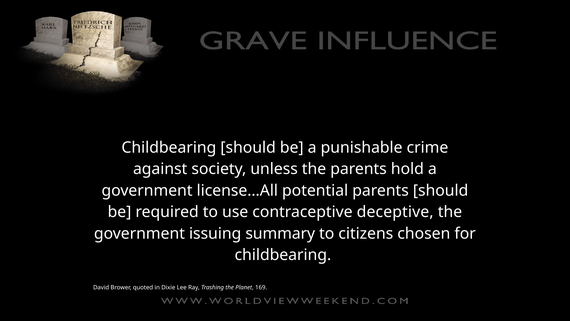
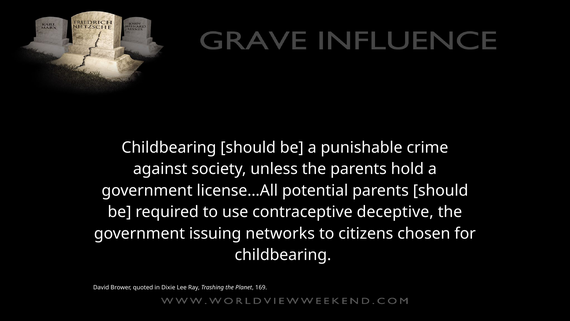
summary: summary -> networks (280, 233)
